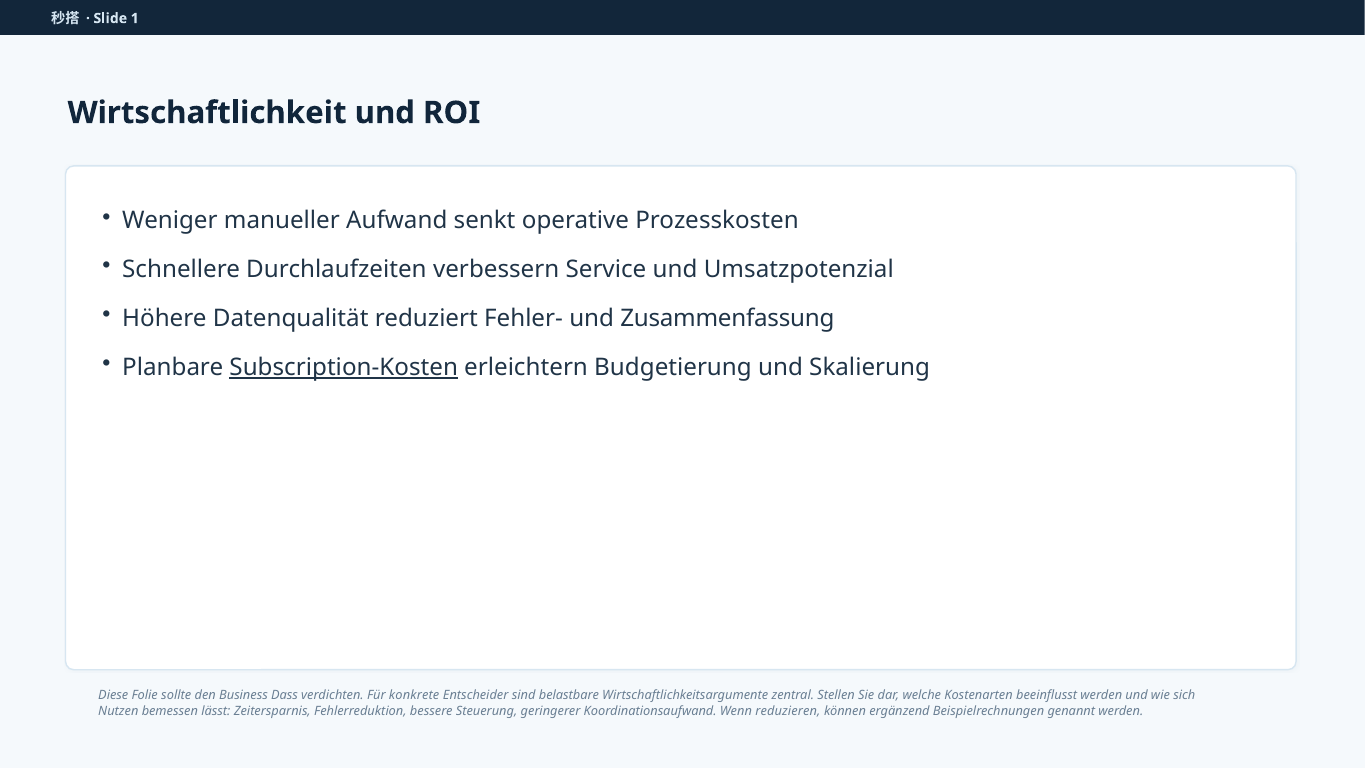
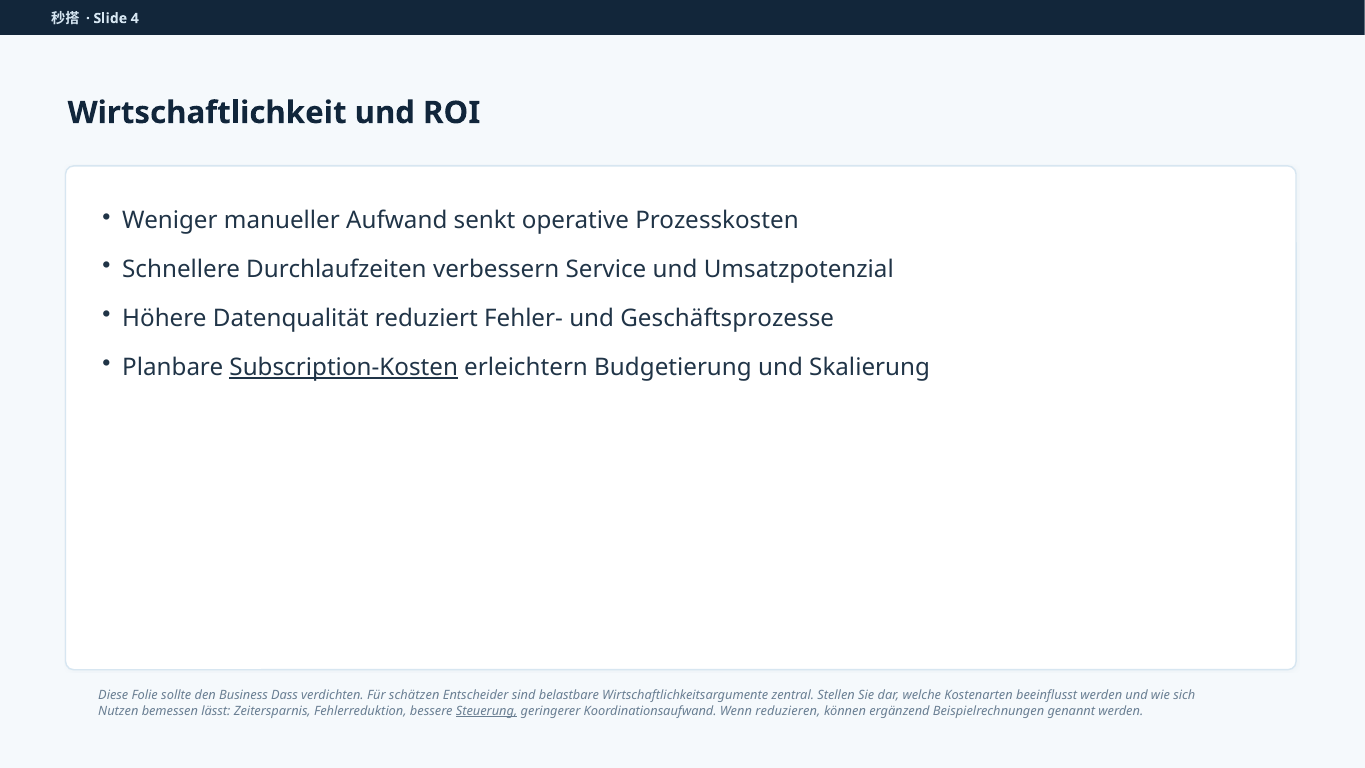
1: 1 -> 4 (135, 18)
Zusammenfassung: Zusammenfassung -> Geschäftsprozesse (727, 319)
konkrete: konkrete -> schätzen (414, 695)
Steuerung underline: none -> present (487, 711)
